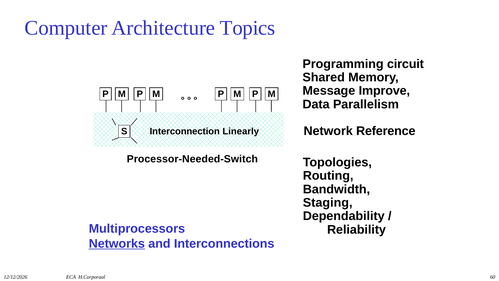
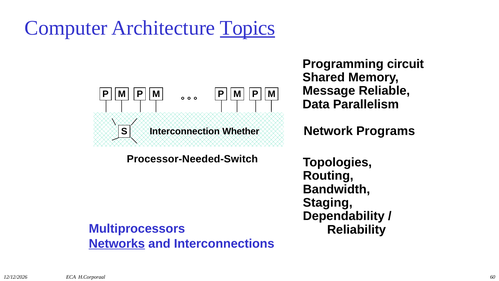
Topics underline: none -> present (248, 28)
Improve: Improve -> Reliable (384, 91)
Reference: Reference -> Programs (386, 131)
Linearly: Linearly -> Whether (241, 131)
